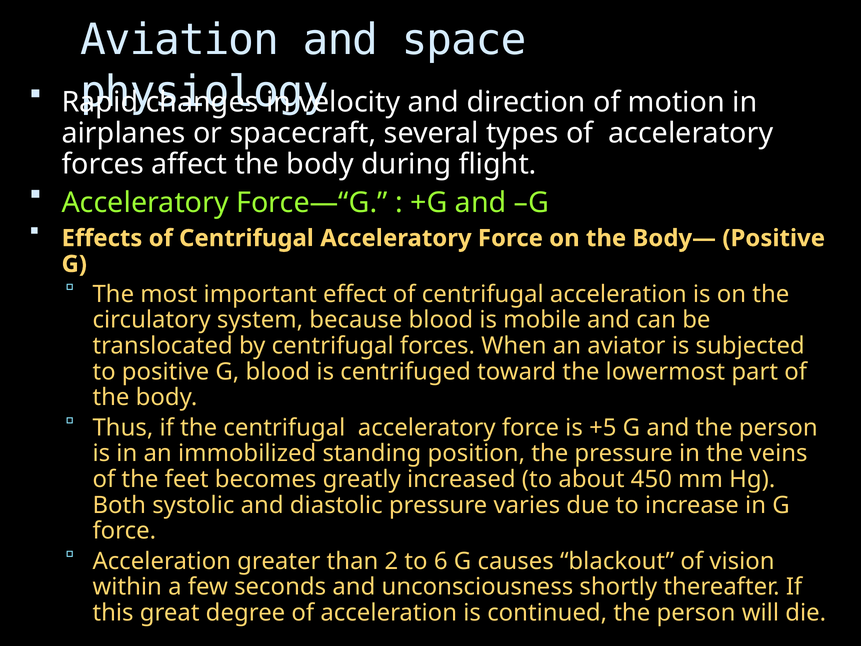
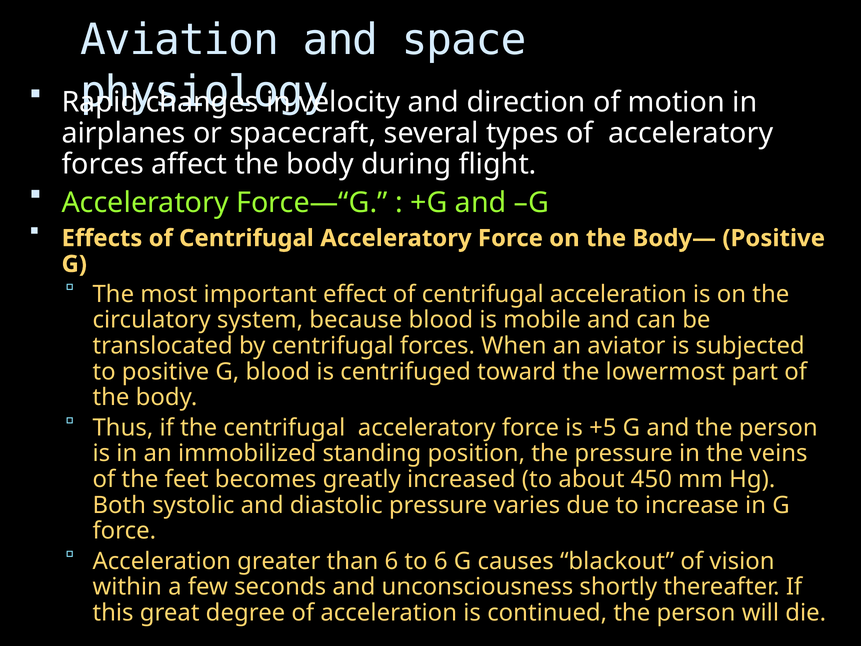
than 2: 2 -> 6 (391, 561)
